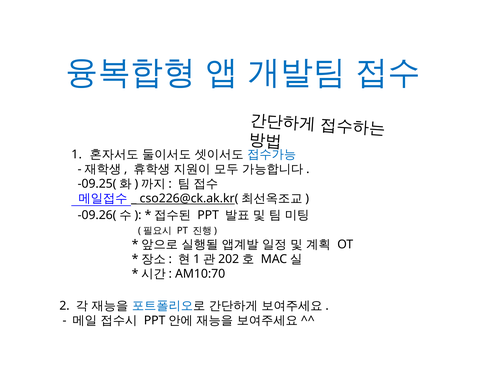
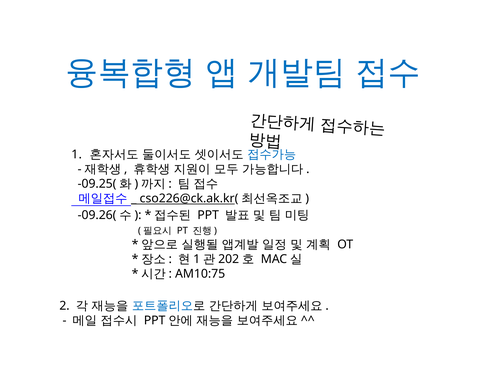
AM10:70: AM10:70 -> AM10:75 (200, 274)
